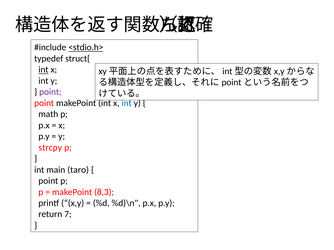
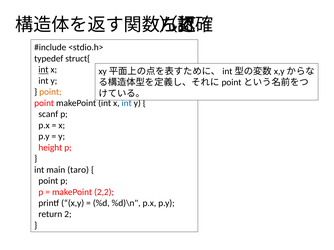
<stdio.h> underline: present -> none (86, 48)
point colour: purple -> orange (50, 92)
math: math -> scanf (48, 114)
strcpy: strcpy -> height (50, 148)
8,3: 8,3 -> 2,2 (104, 192)
7: 7 -> 2 (68, 215)
